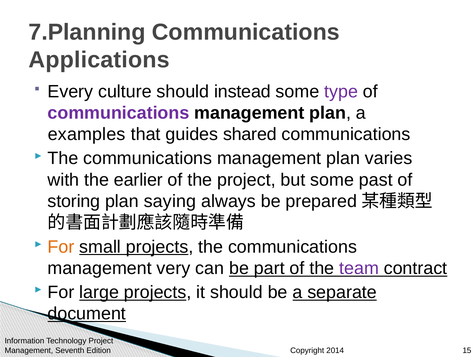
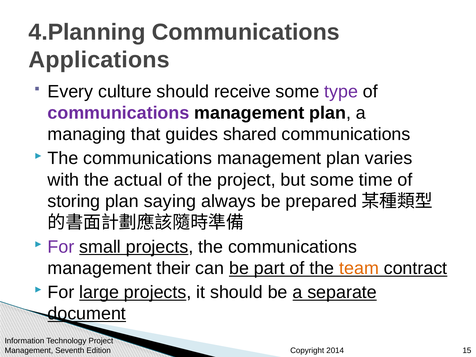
7.Planning: 7.Planning -> 4.Planning (87, 32)
instead: instead -> receive (242, 91)
examples: examples -> managing (87, 134)
earlier: earlier -> actual (138, 180)
past: past -> time (376, 180)
For colour: orange -> purple (61, 247)
very: very -> their (174, 268)
team colour: purple -> orange (359, 268)
